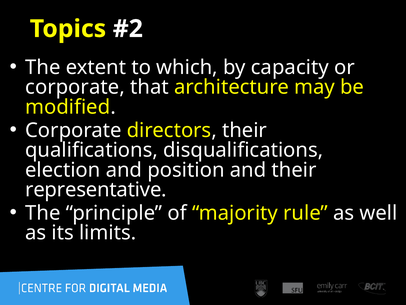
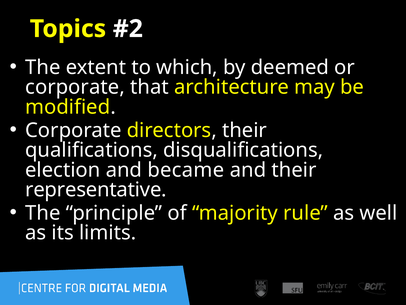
capacity: capacity -> deemed (290, 67)
position: position -> became (186, 170)
